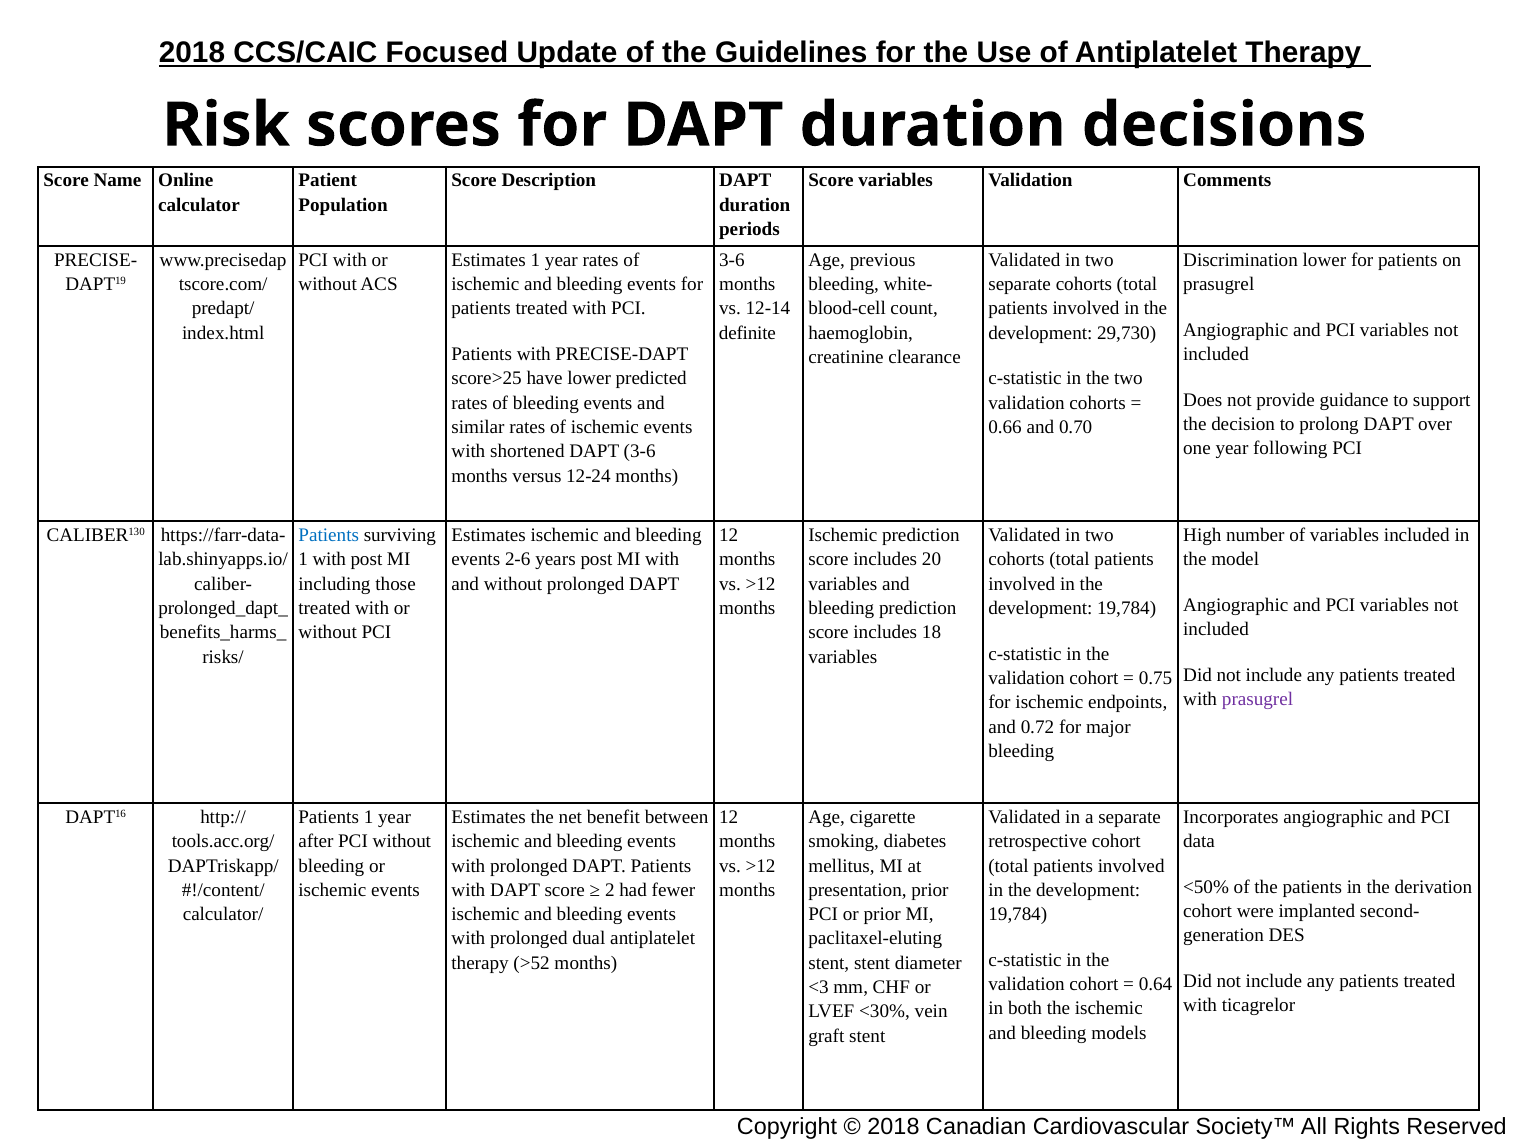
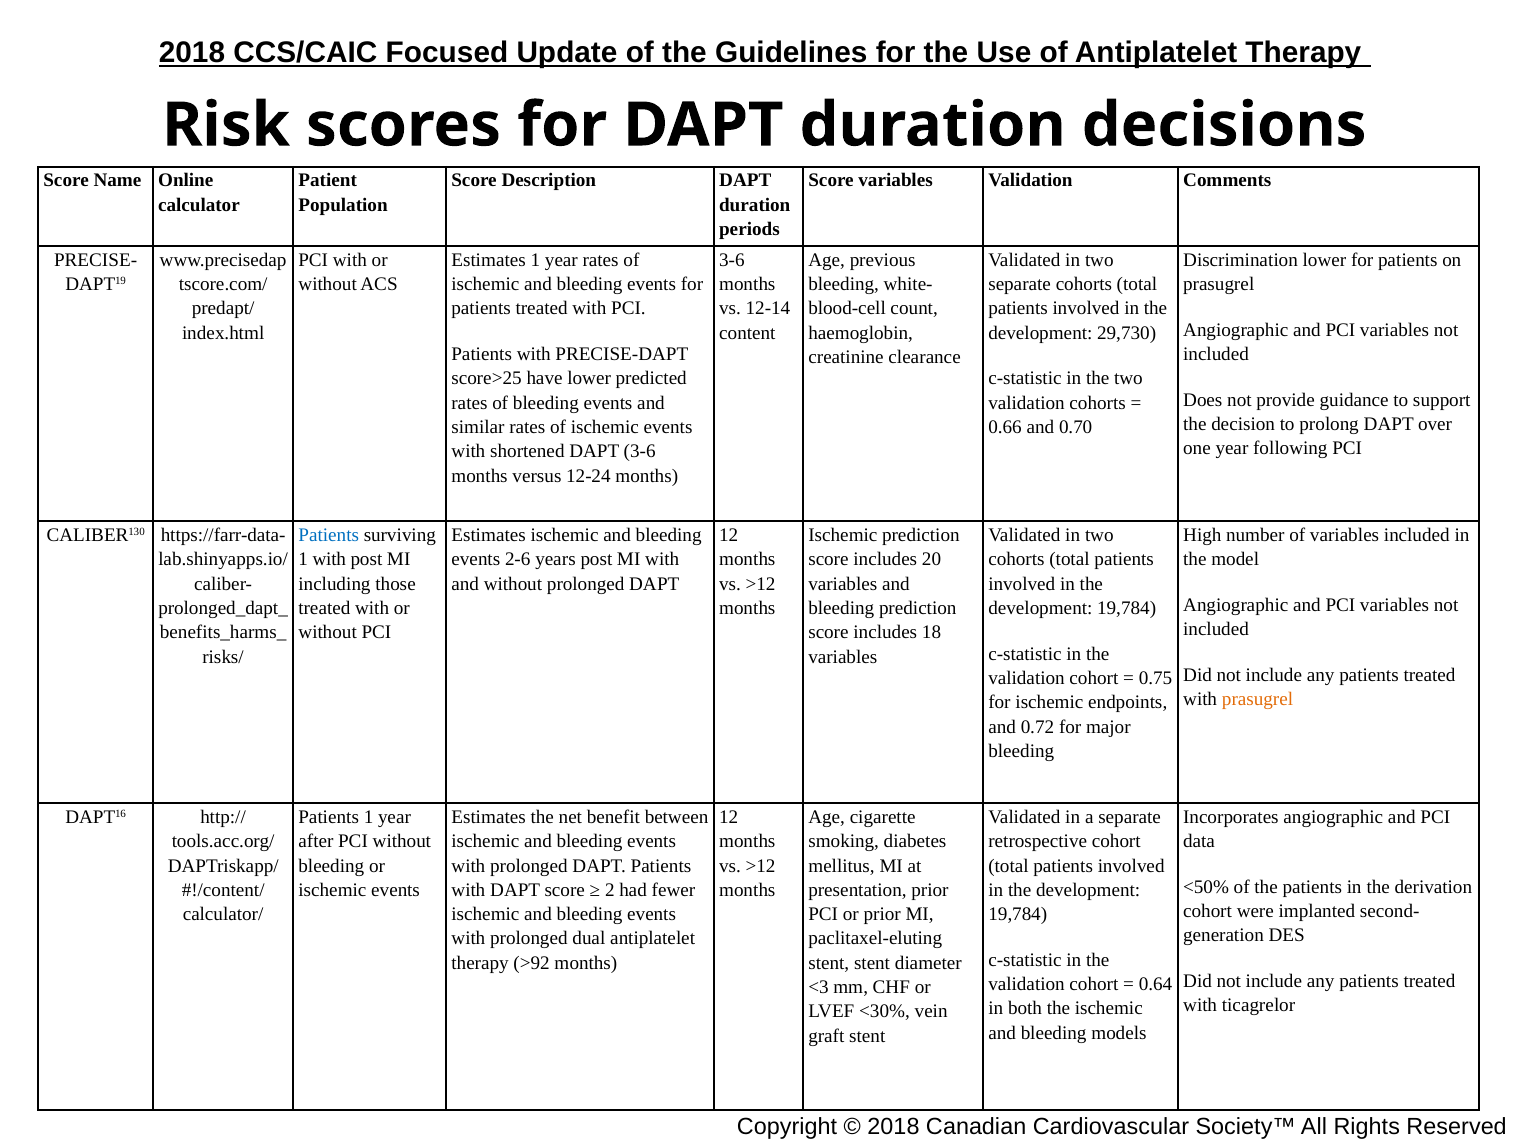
definite: definite -> content (747, 333)
prasugrel colour: purple -> orange (1258, 700)
>52: >52 -> >92 (532, 963)
